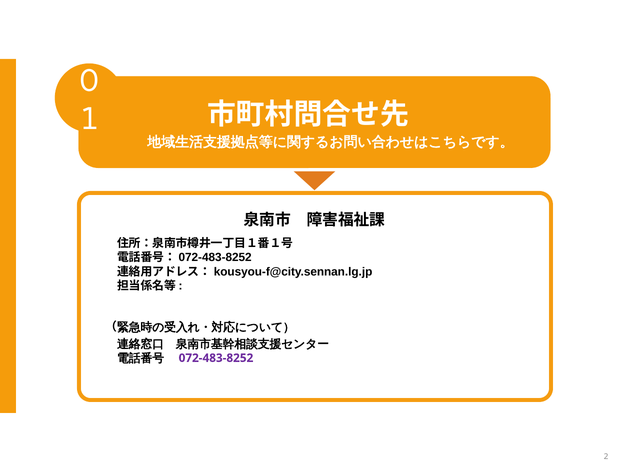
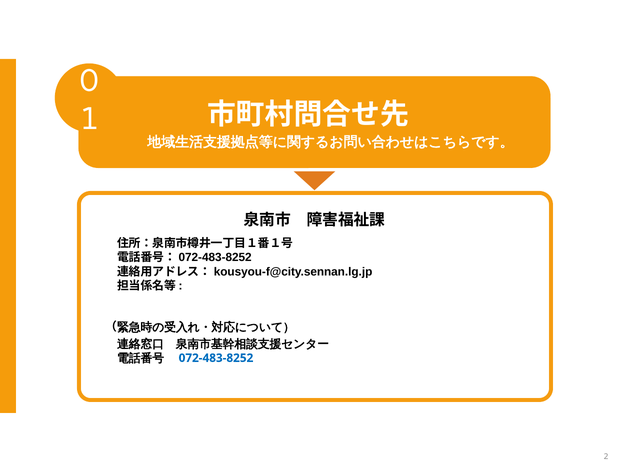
072-483-8252 colour: purple -> blue (216, 358)
